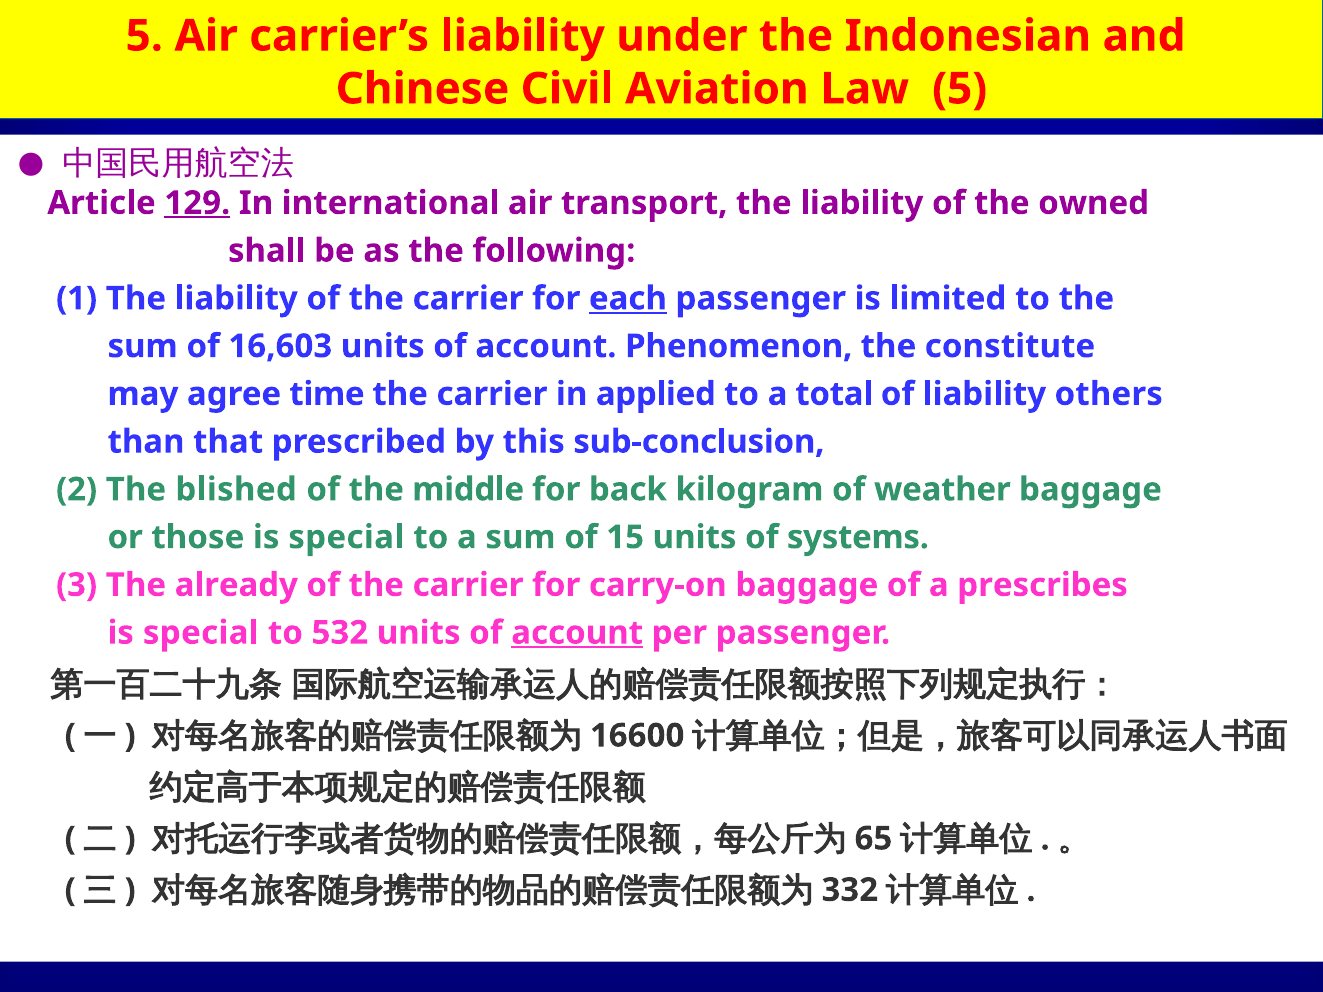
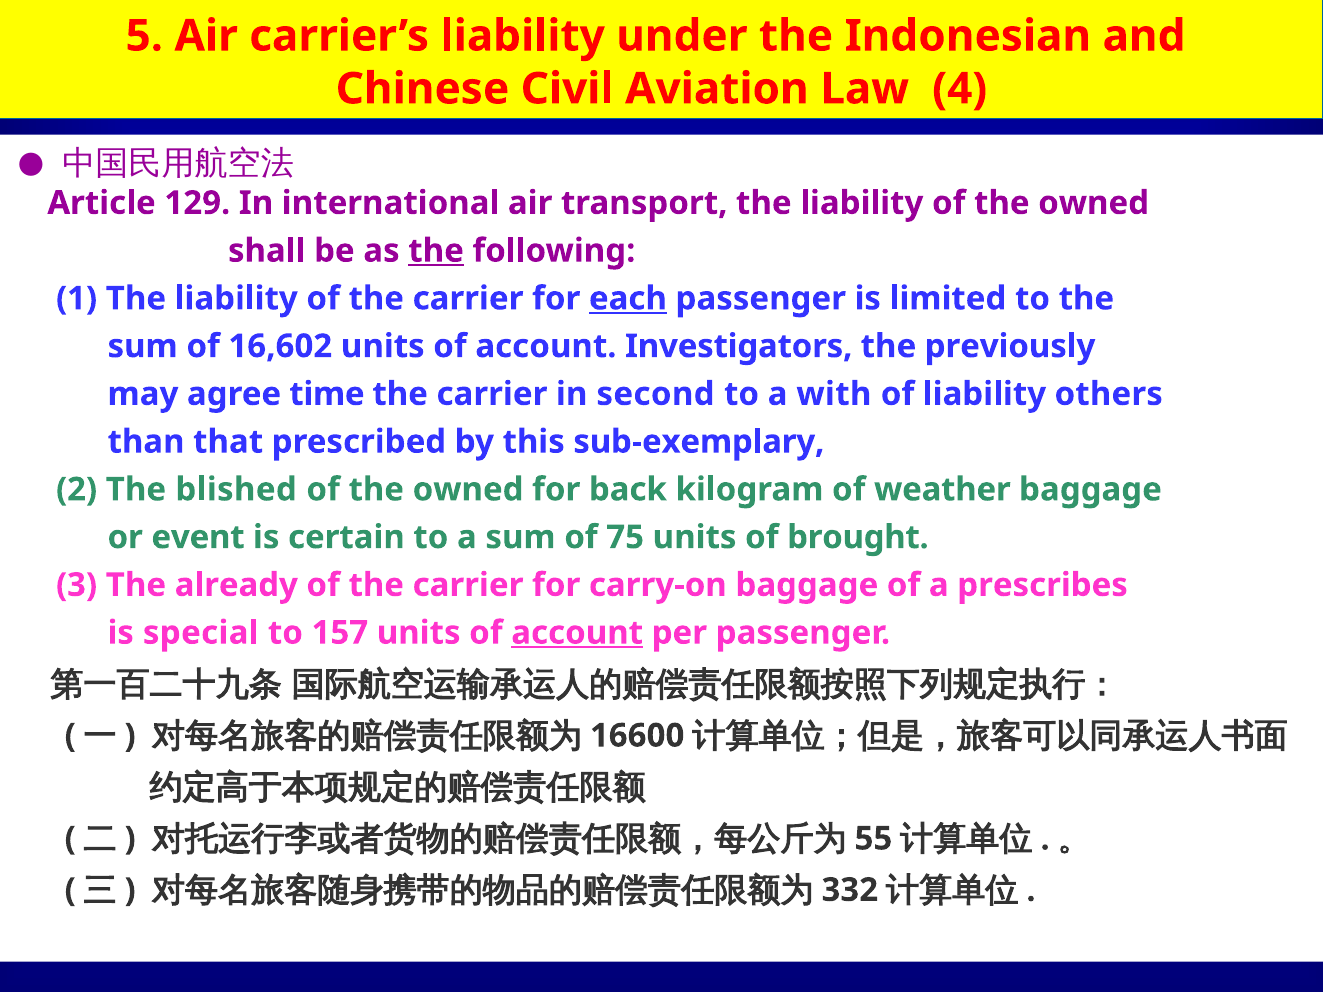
Law 5: 5 -> 4 (960, 89)
129 underline: present -> none (197, 203)
the underline: none -> present (436, 251)
16,603: 16,603 -> 16,602 (280, 346)
Phenomenon: Phenomenon -> Investigators (739, 346)
constitute: constitute -> previously (1010, 346)
applied: applied -> second (656, 394)
total: total -> with (834, 394)
sub-conclusion: sub-conclusion -> sub-exemplary (699, 442)
middle: middle -> owned (468, 490)
those: those -> event (198, 537)
special: special -> certain (346, 537)
15: 15 -> 75 (625, 537)
systems: systems -> brought (858, 537)
532: 532 -> 157 (340, 633)
65: 65 -> 55 (873, 839)
